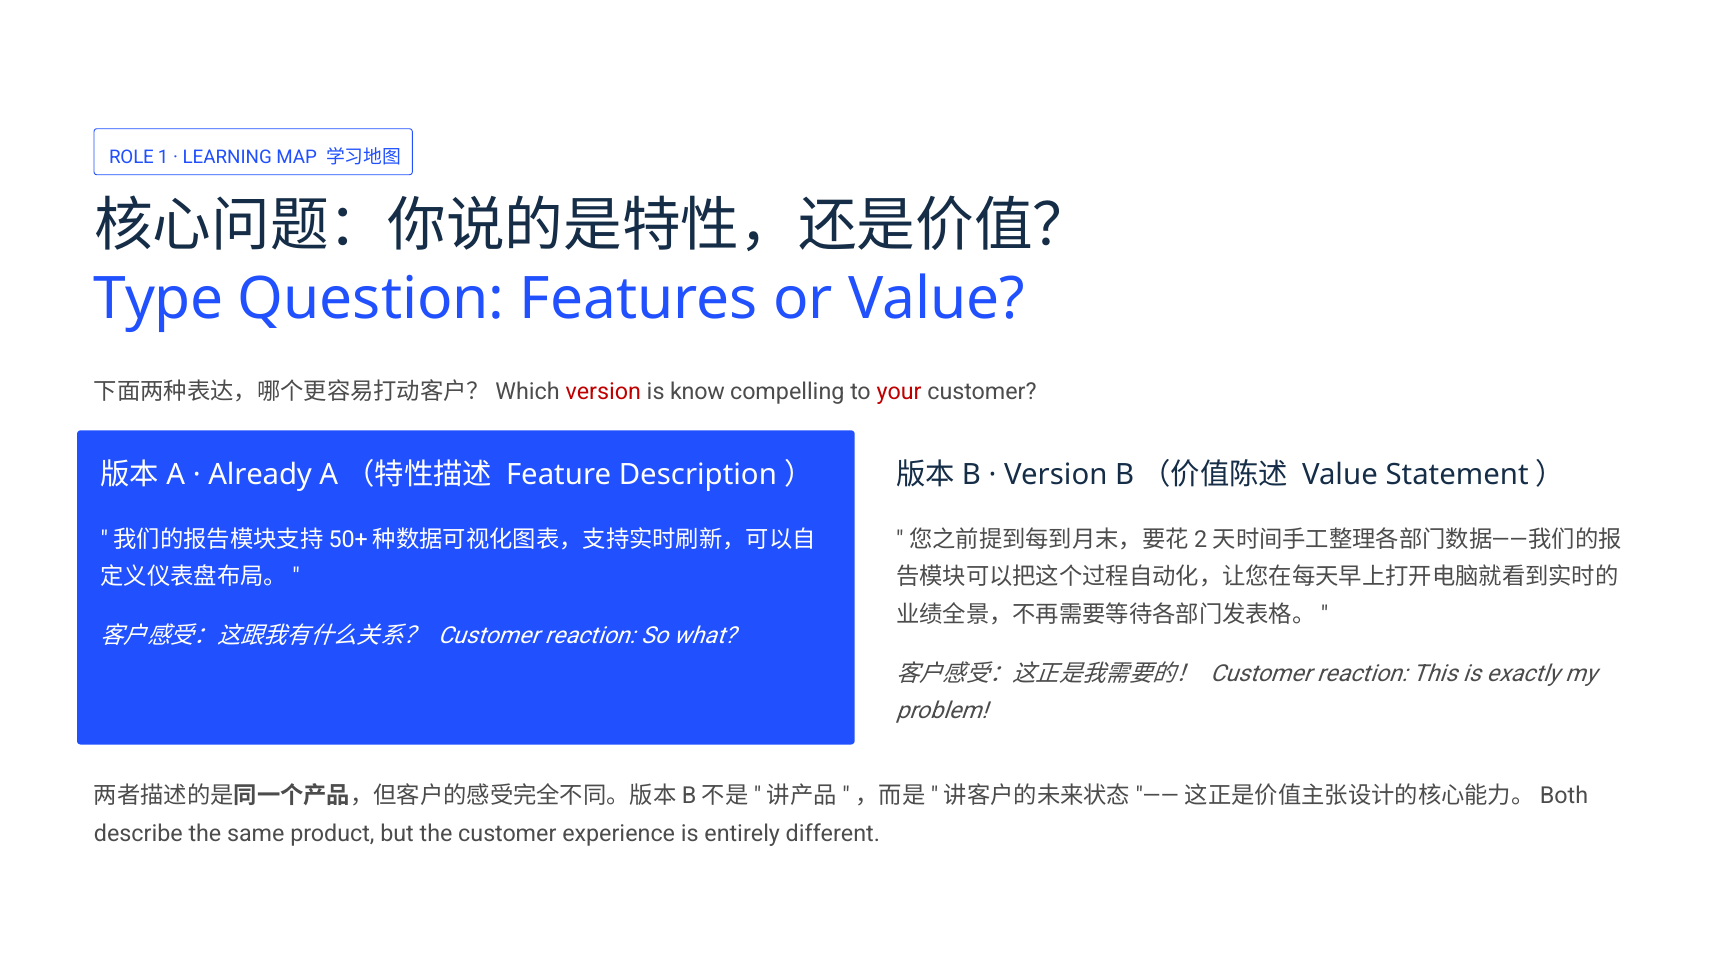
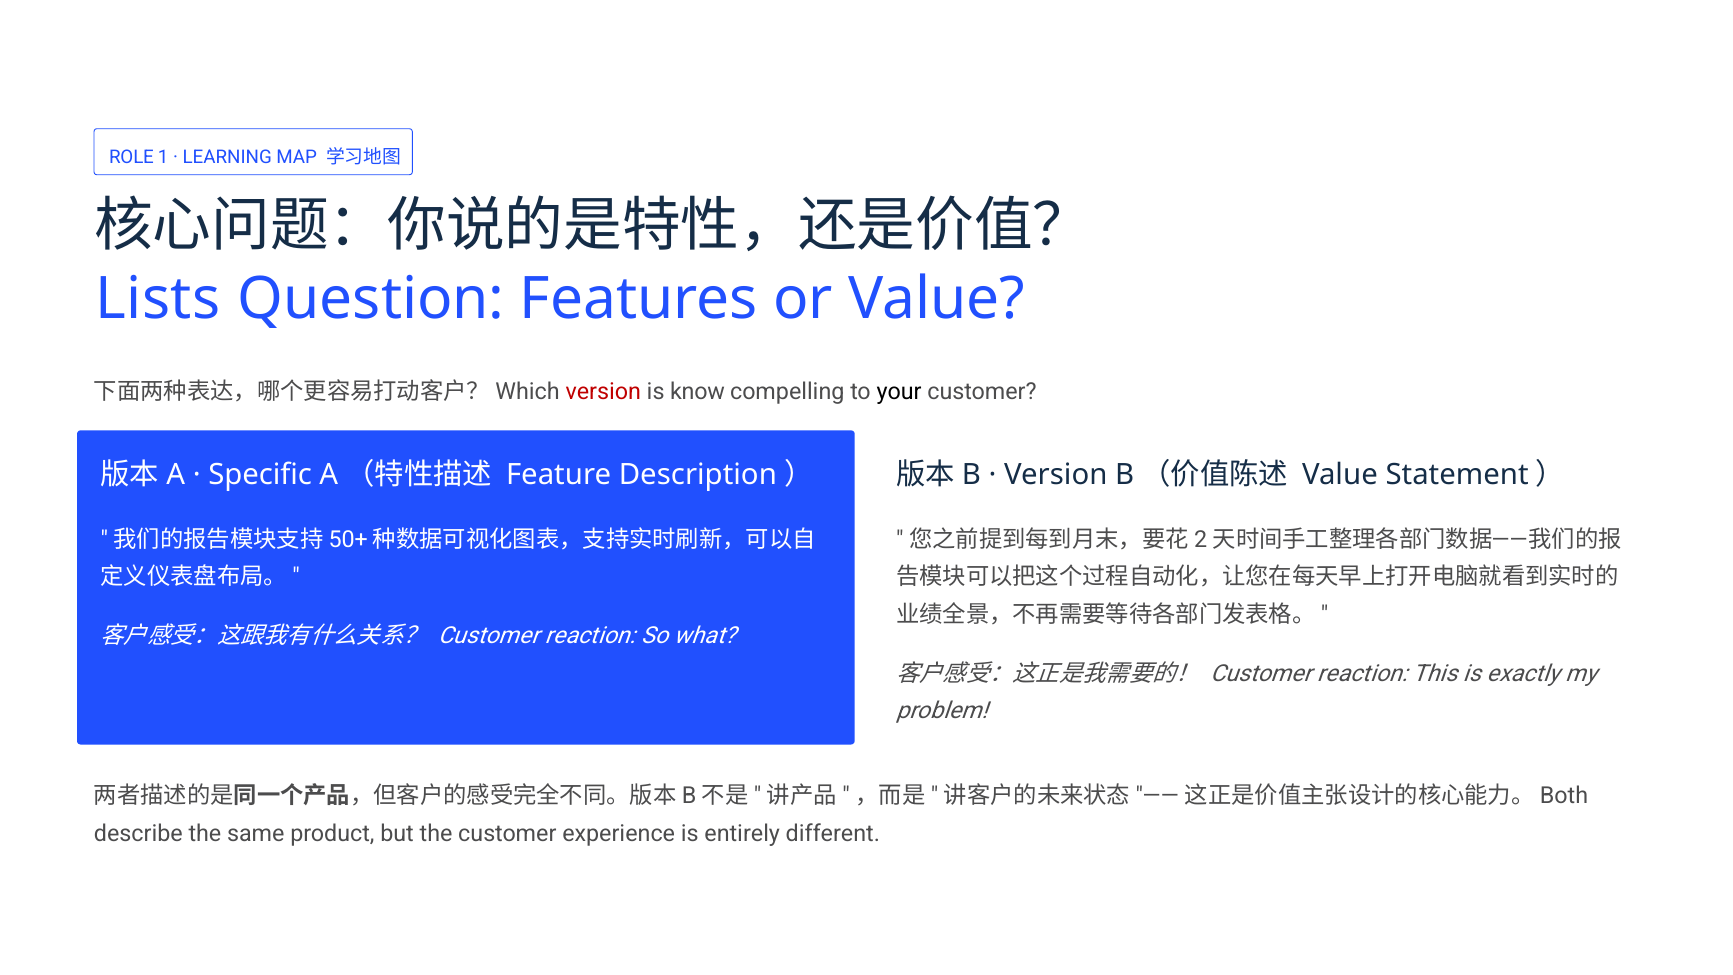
Type: Type -> Lists (158, 299)
your colour: red -> black (899, 391)
Already: Already -> Specific (260, 474)
